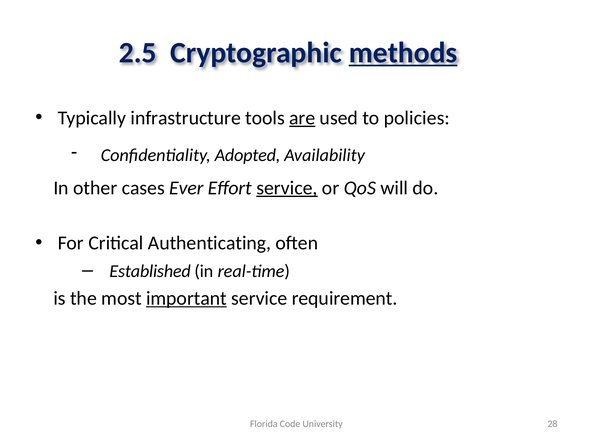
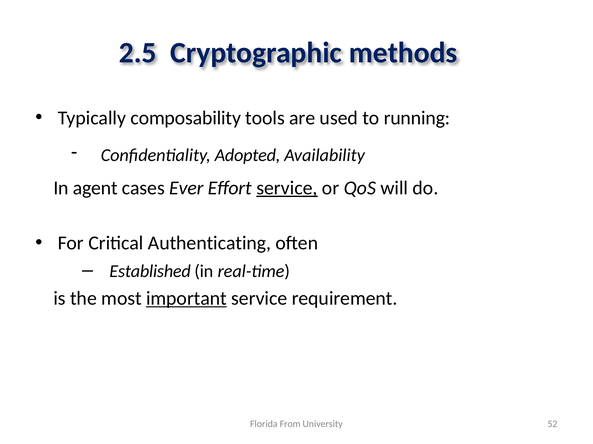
methods underline: present -> none (403, 53)
infrastructure: infrastructure -> composability (186, 118)
are underline: present -> none (302, 118)
policies: policies -> running (417, 118)
other: other -> agent (95, 188)
Code: Code -> From (290, 425)
28: 28 -> 52 (552, 425)
